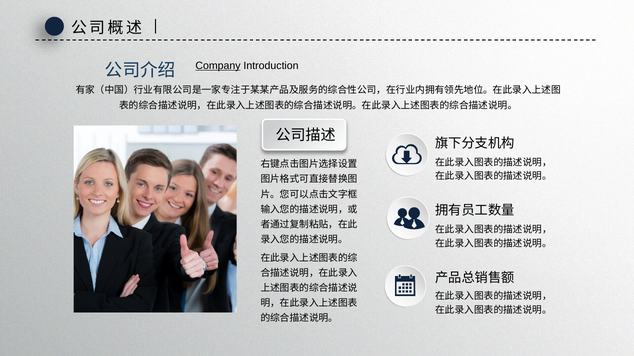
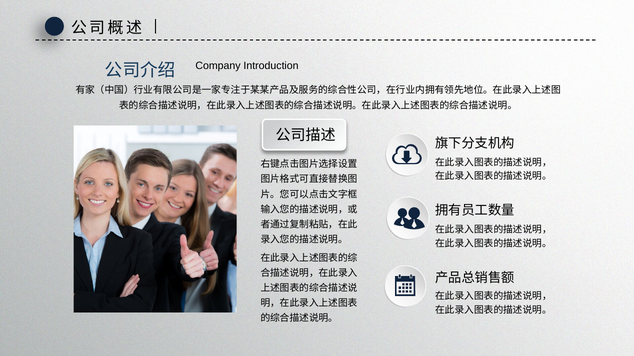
Company underline: present -> none (218, 66)
